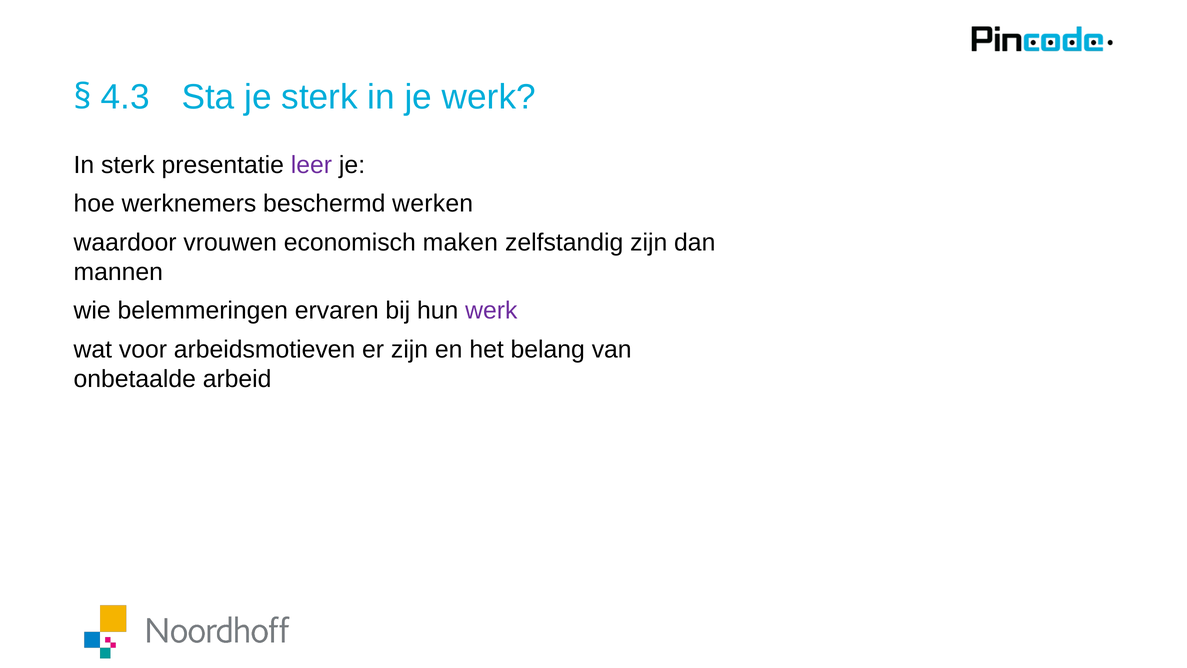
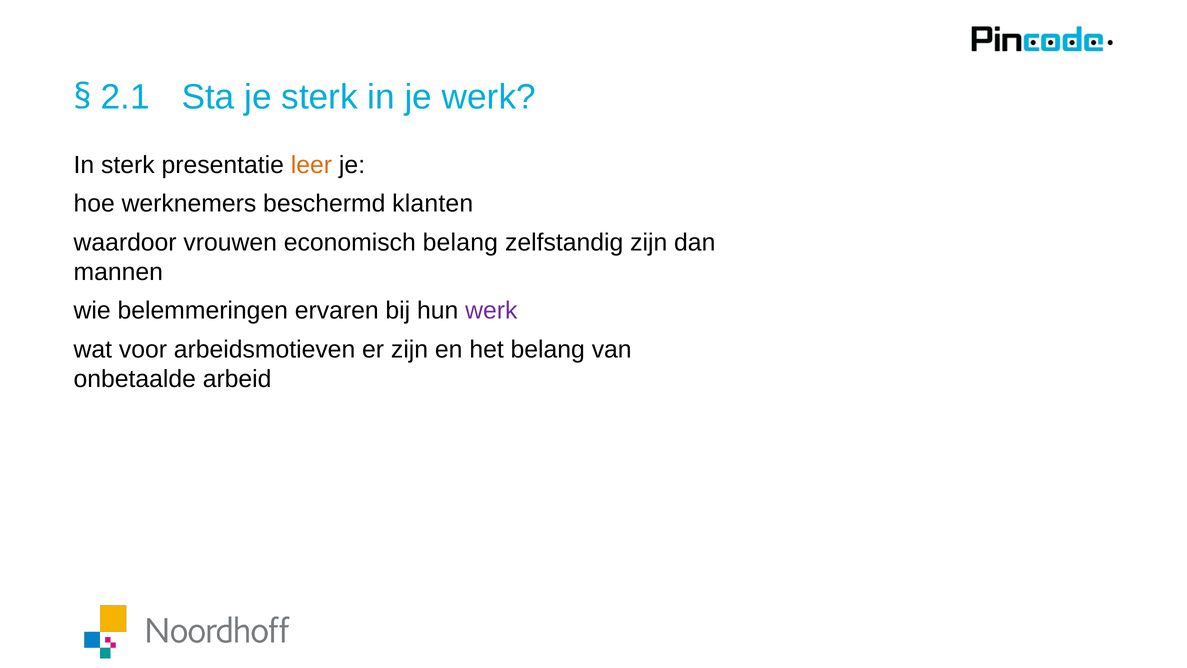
4.3: 4.3 -> 2.1 (125, 97)
leer colour: purple -> orange (311, 165)
werken: werken -> klanten (433, 204)
economisch maken: maken -> belang (460, 242)
